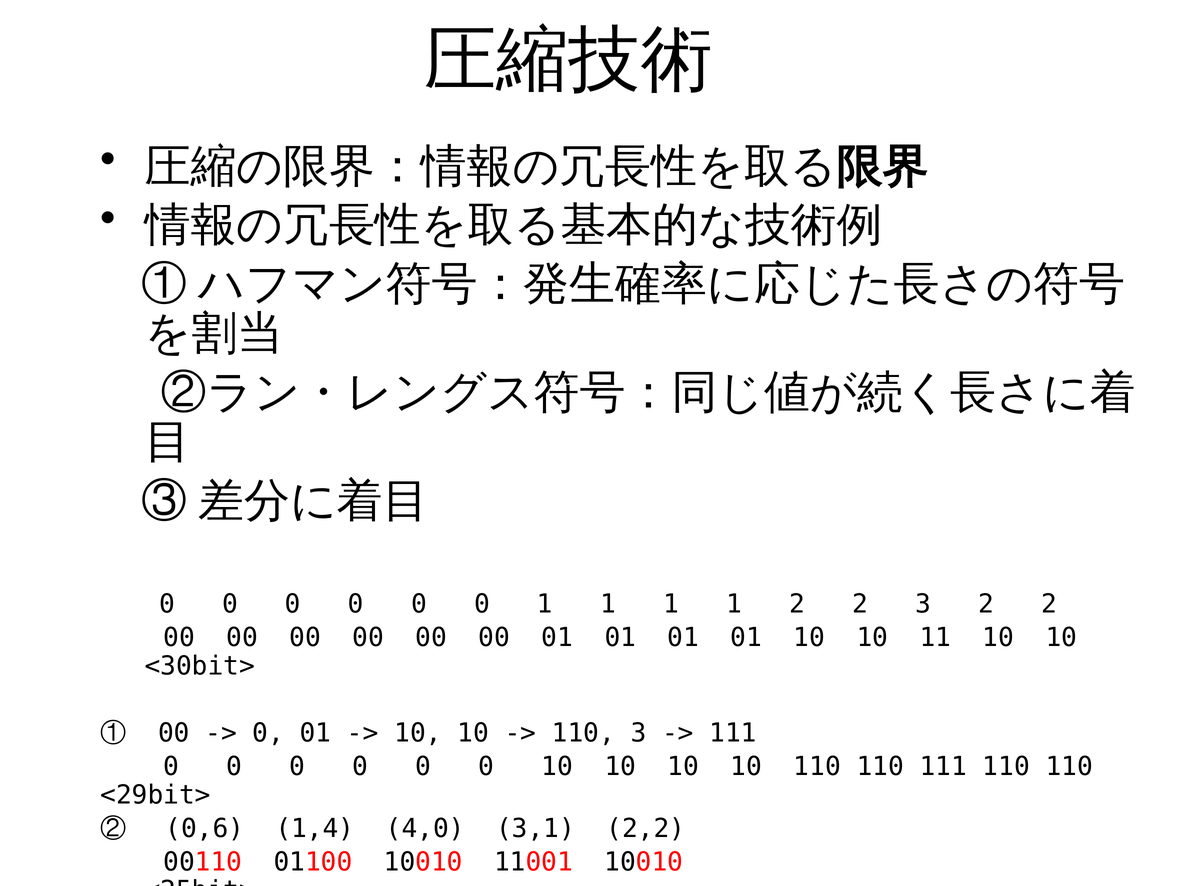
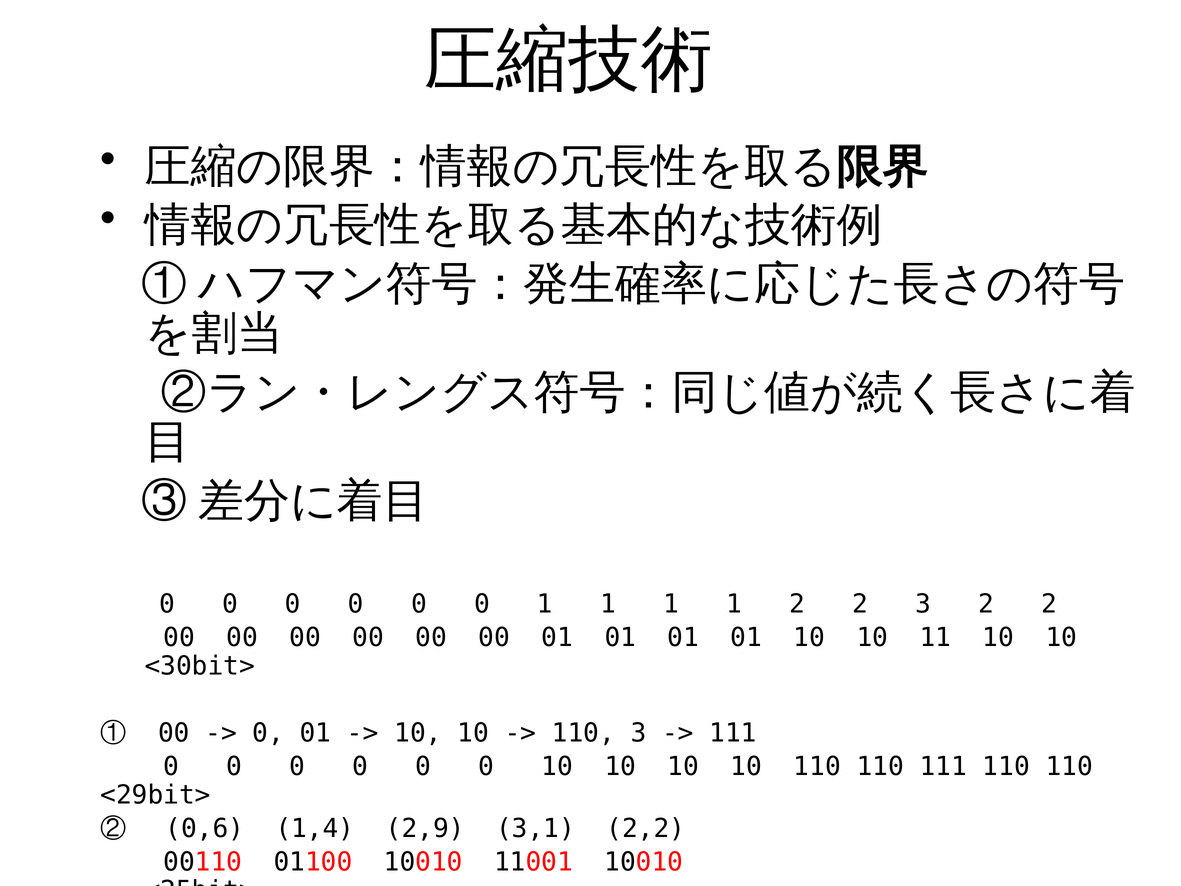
4,0: 4,0 -> 2,9 (425, 829)
